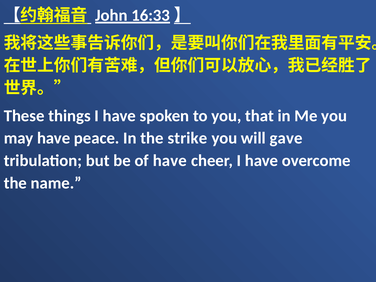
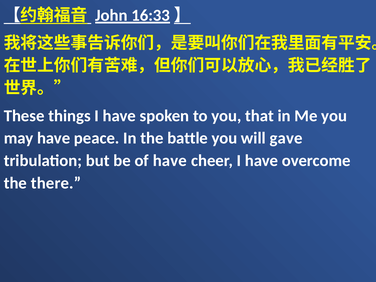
strike: strike -> battle (188, 138)
name: name -> there (56, 183)
